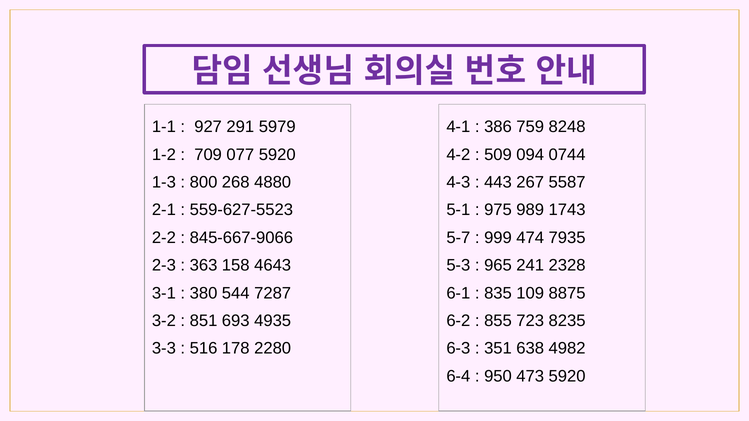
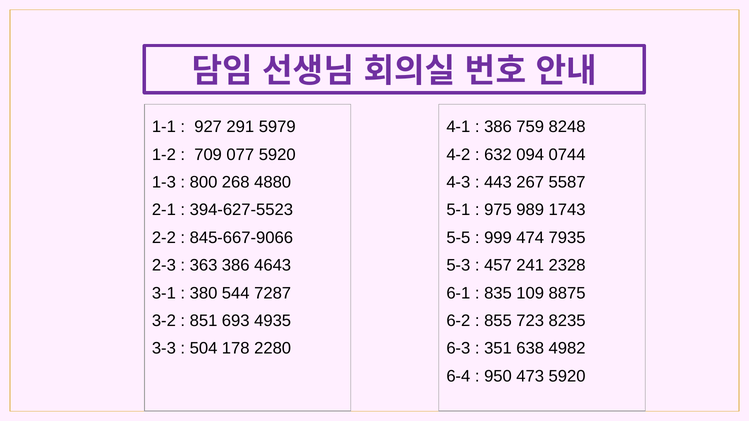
509: 509 -> 632 (498, 155)
559-627-5523: 559-627-5523 -> 394-627-5523 (241, 210)
5-7: 5-7 -> 5-5 (458, 238)
363 158: 158 -> 386 (236, 266)
965: 965 -> 457 (498, 266)
516: 516 -> 504 (204, 349)
